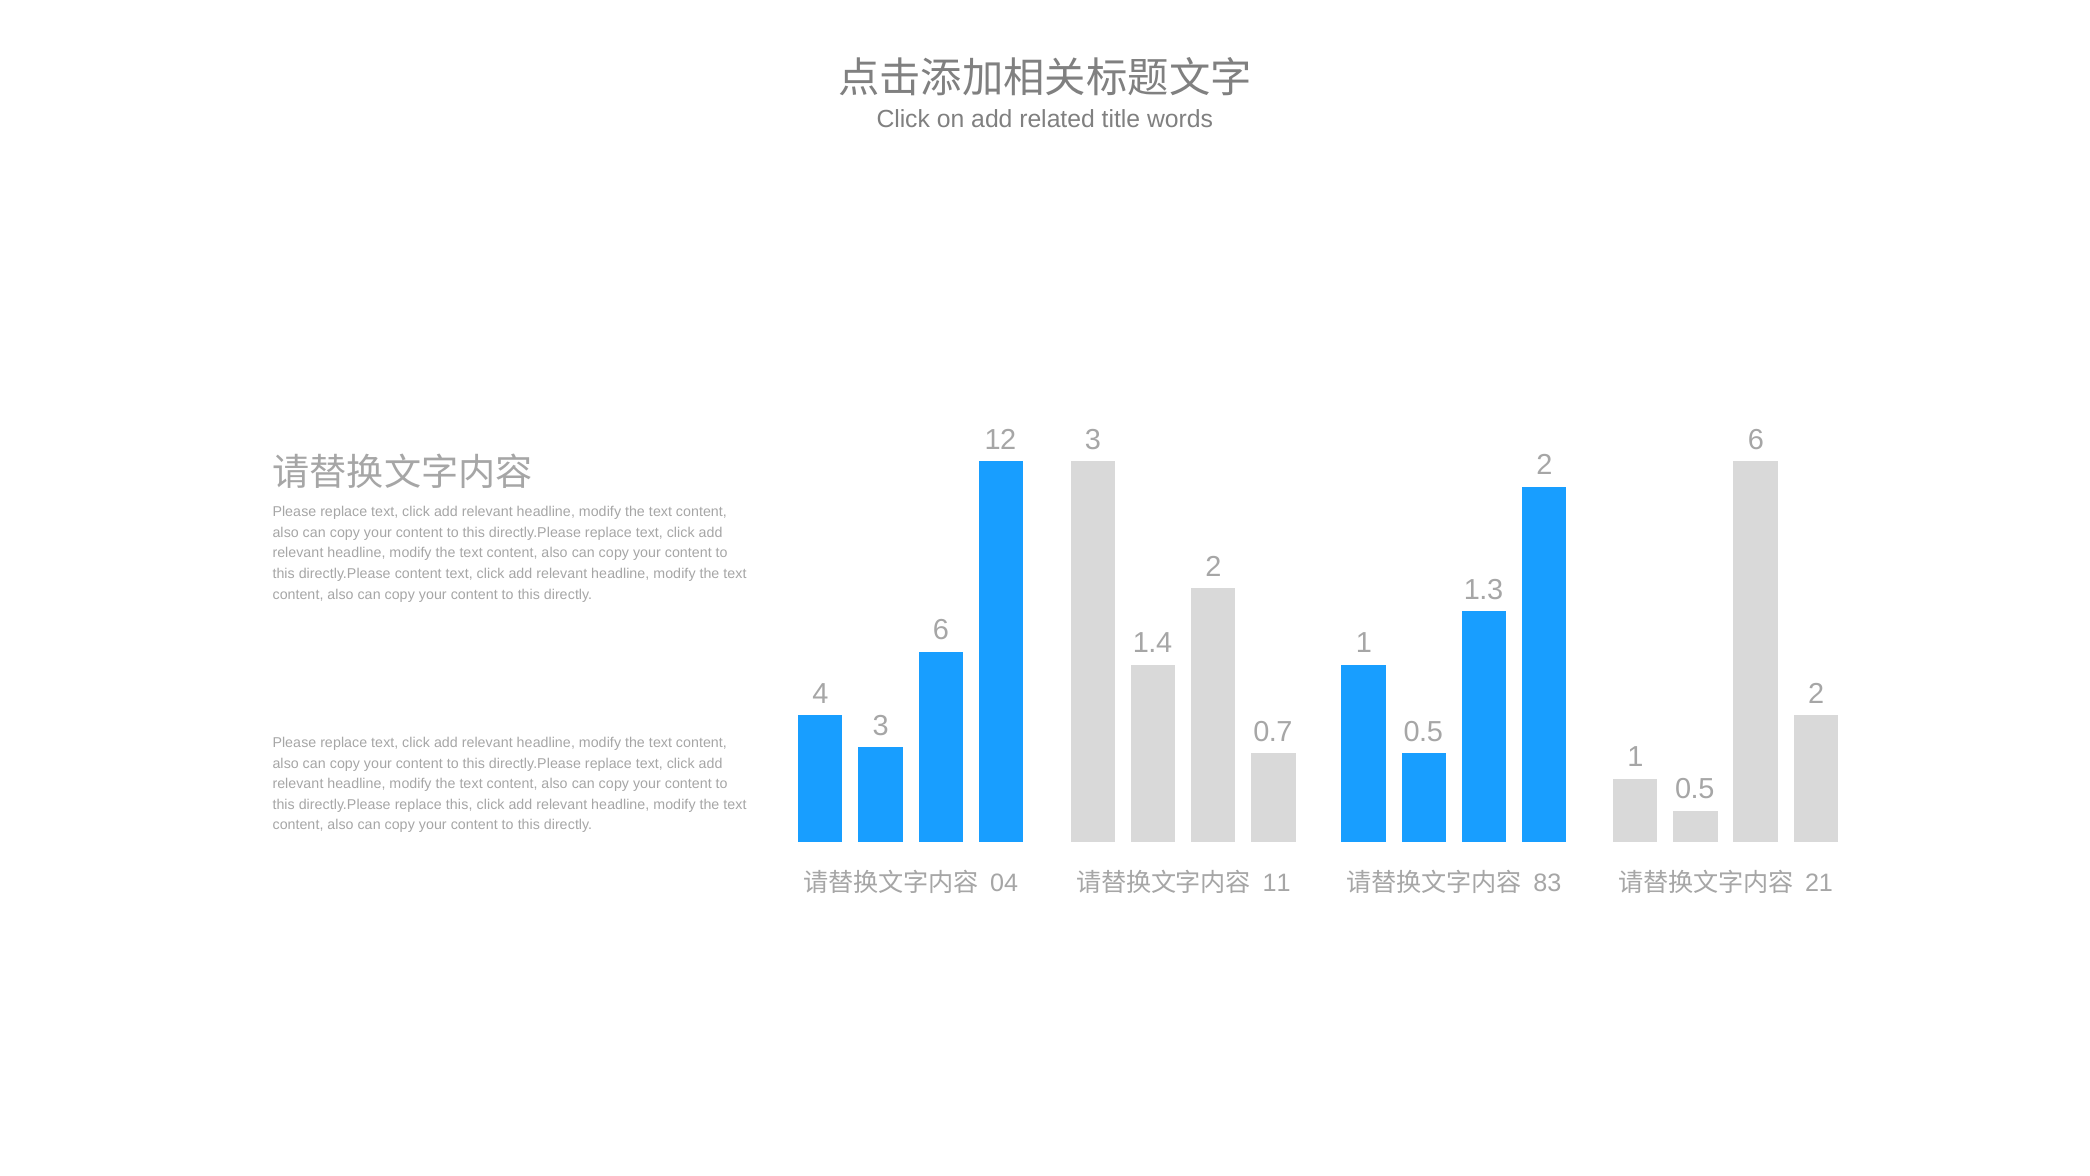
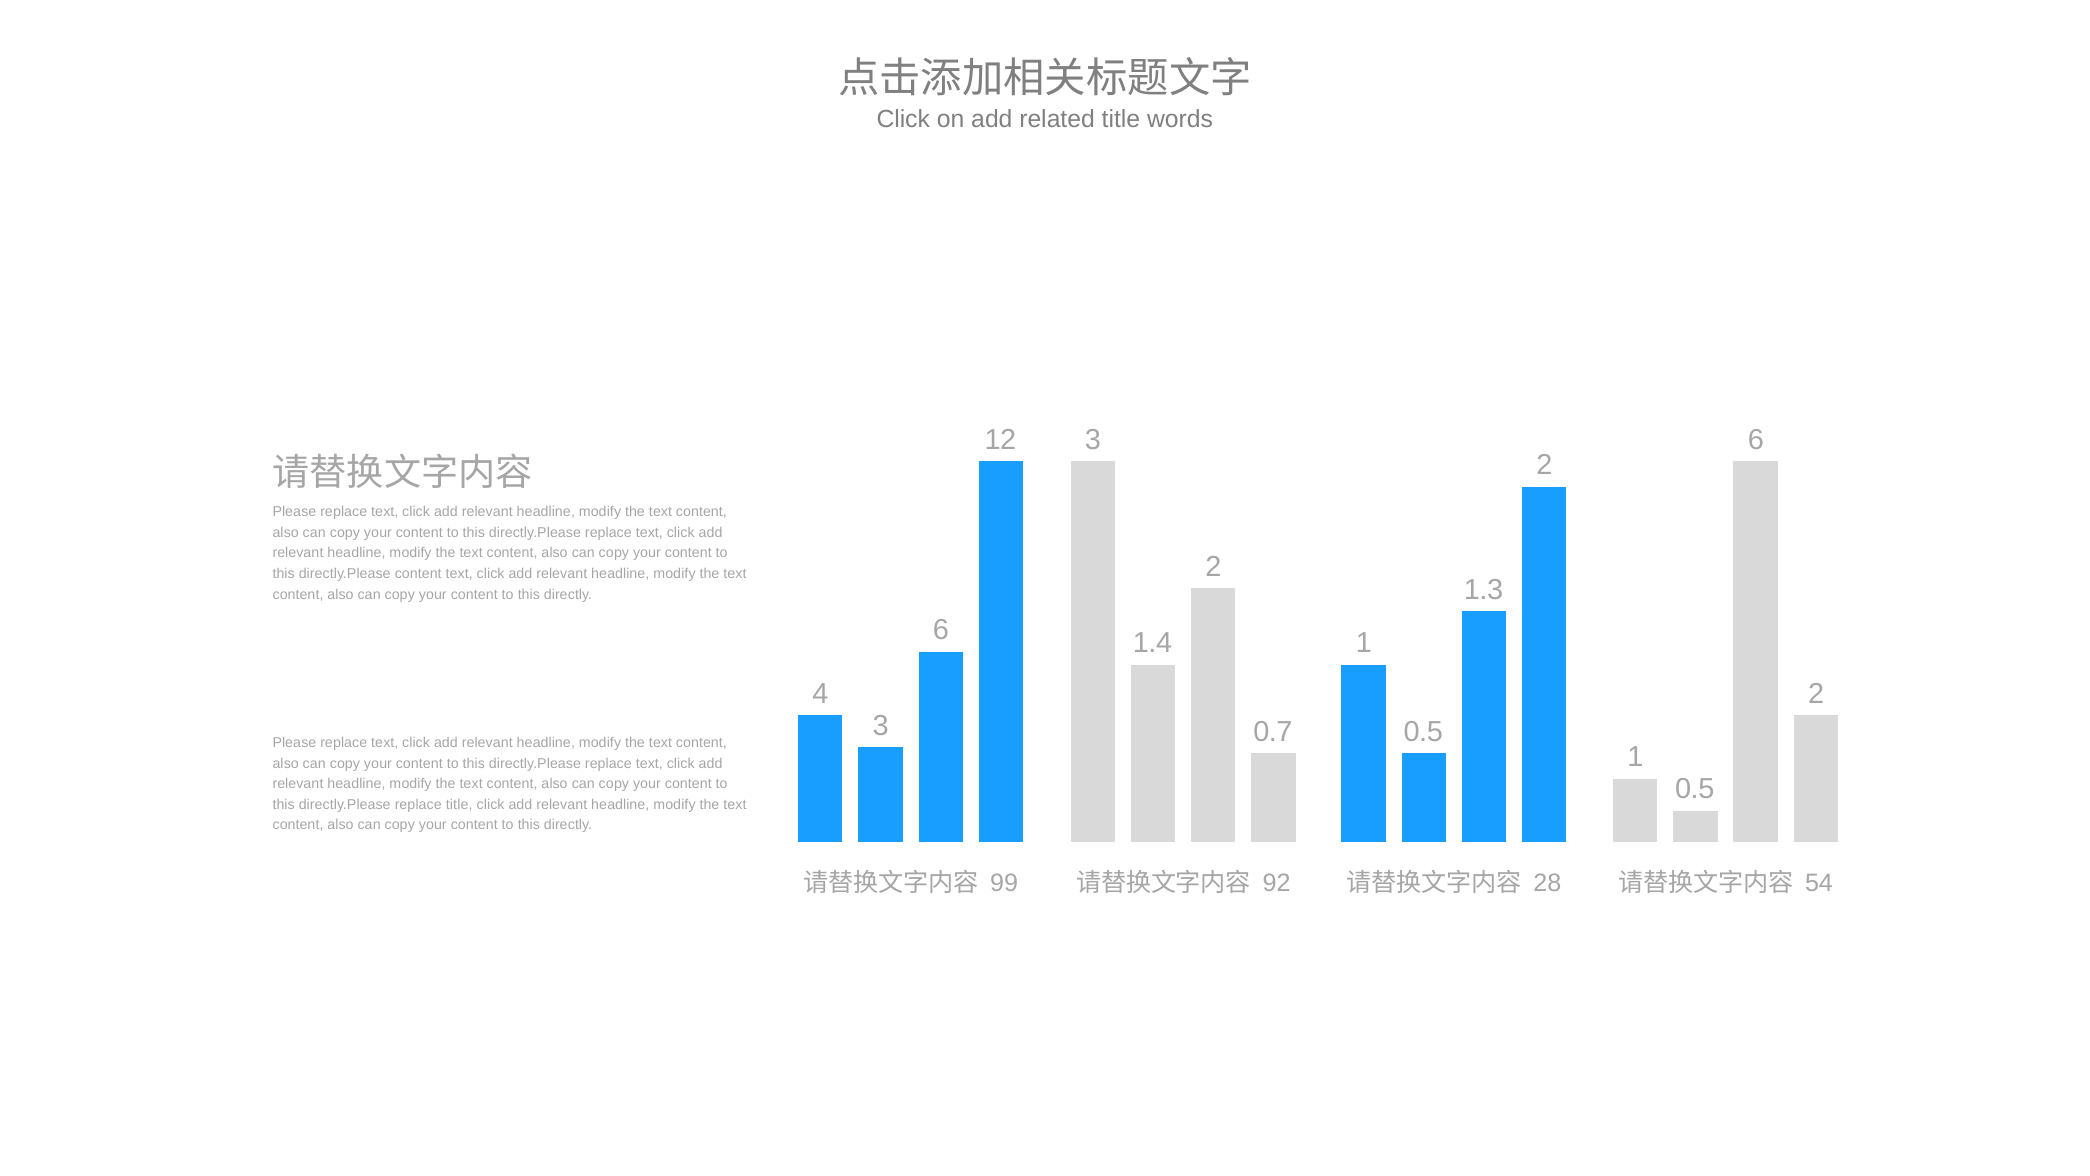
replace this: this -> title (459, 804)
04: 04 -> 99 (1004, 883)
11: 11 -> 92 (1277, 883)
83: 83 -> 28 (1547, 883)
21: 21 -> 54 (1819, 883)
